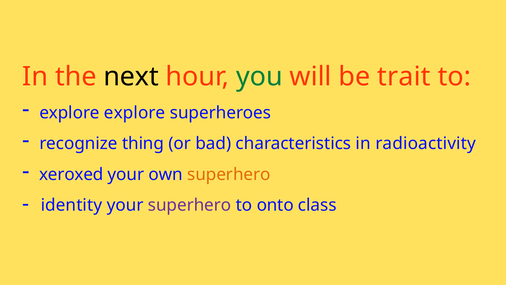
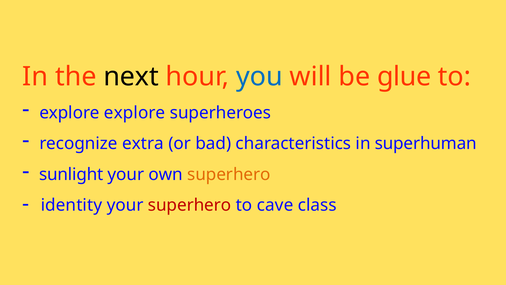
you colour: green -> blue (259, 77)
trait: trait -> glue (404, 77)
thing: thing -> extra (143, 143)
radioactivity: radioactivity -> superhuman (426, 143)
xeroxed: xeroxed -> sunlight (71, 174)
superhero colour: purple -> red (190, 205)
onto: onto -> cave (275, 205)
